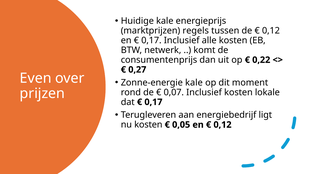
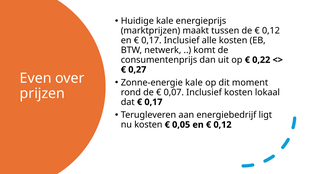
regels: regels -> maakt (196, 31)
lokale: lokale -> lokaal (267, 92)
